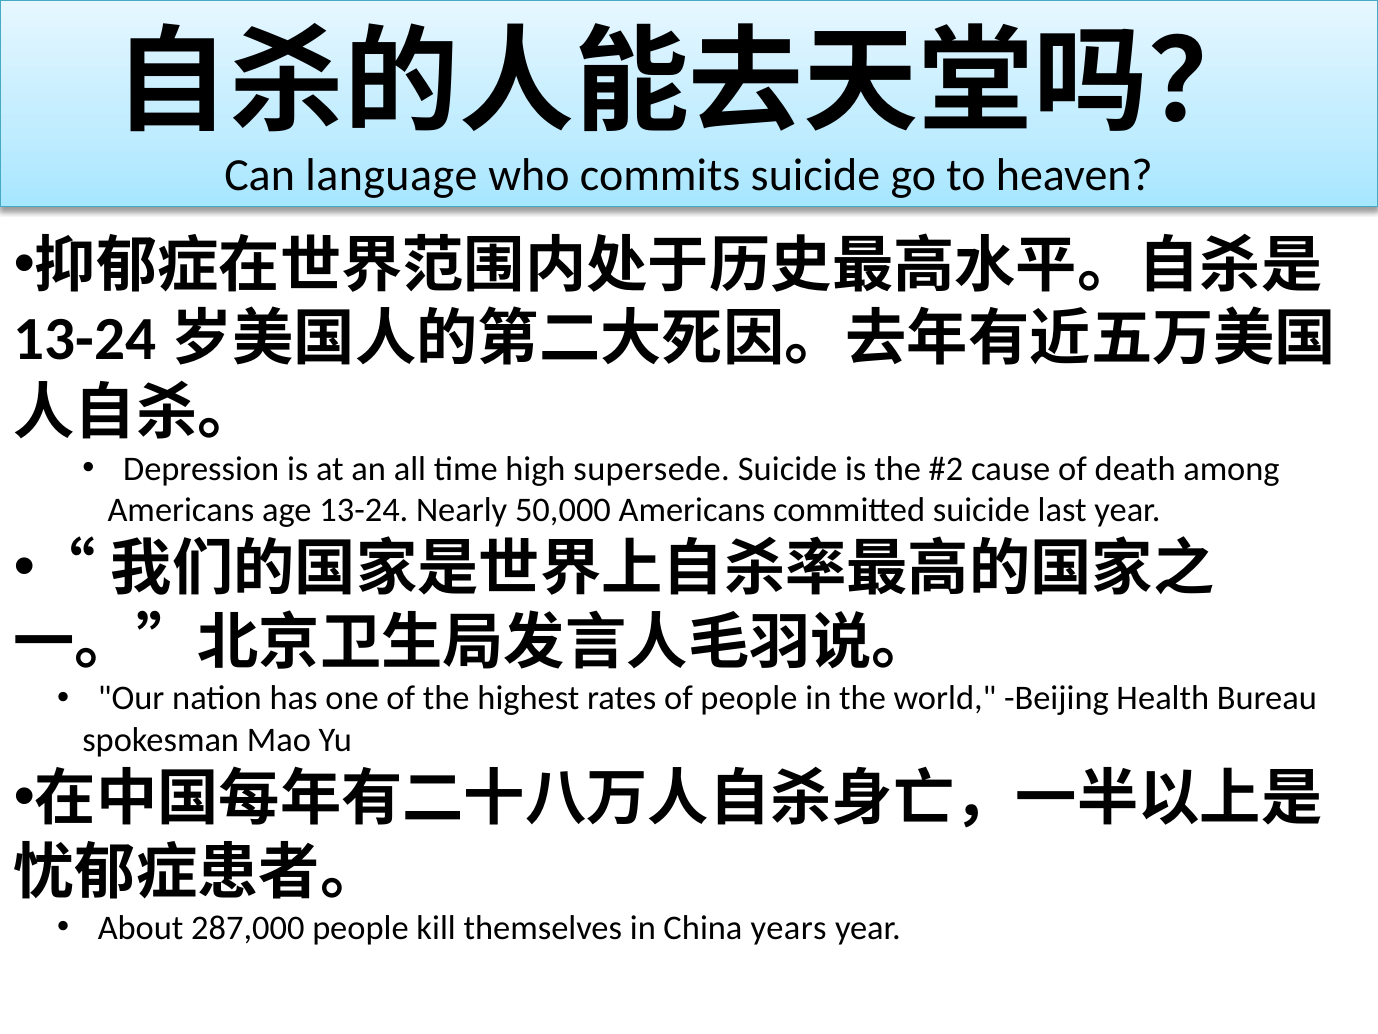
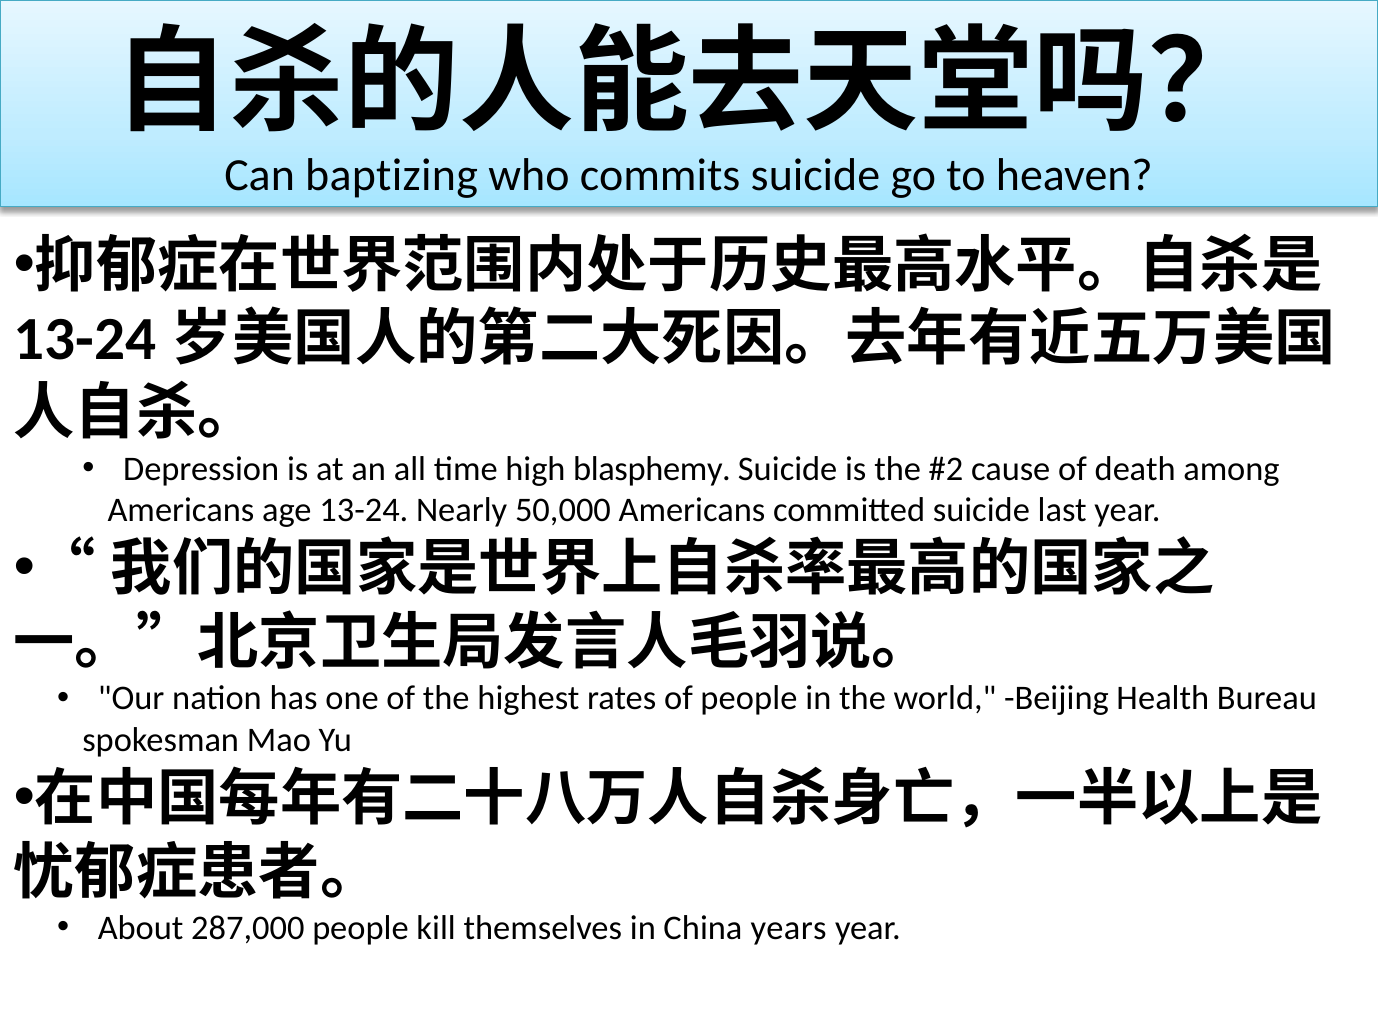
language: language -> baptizing (392, 175)
supersede: supersede -> blasphemy (652, 469)
